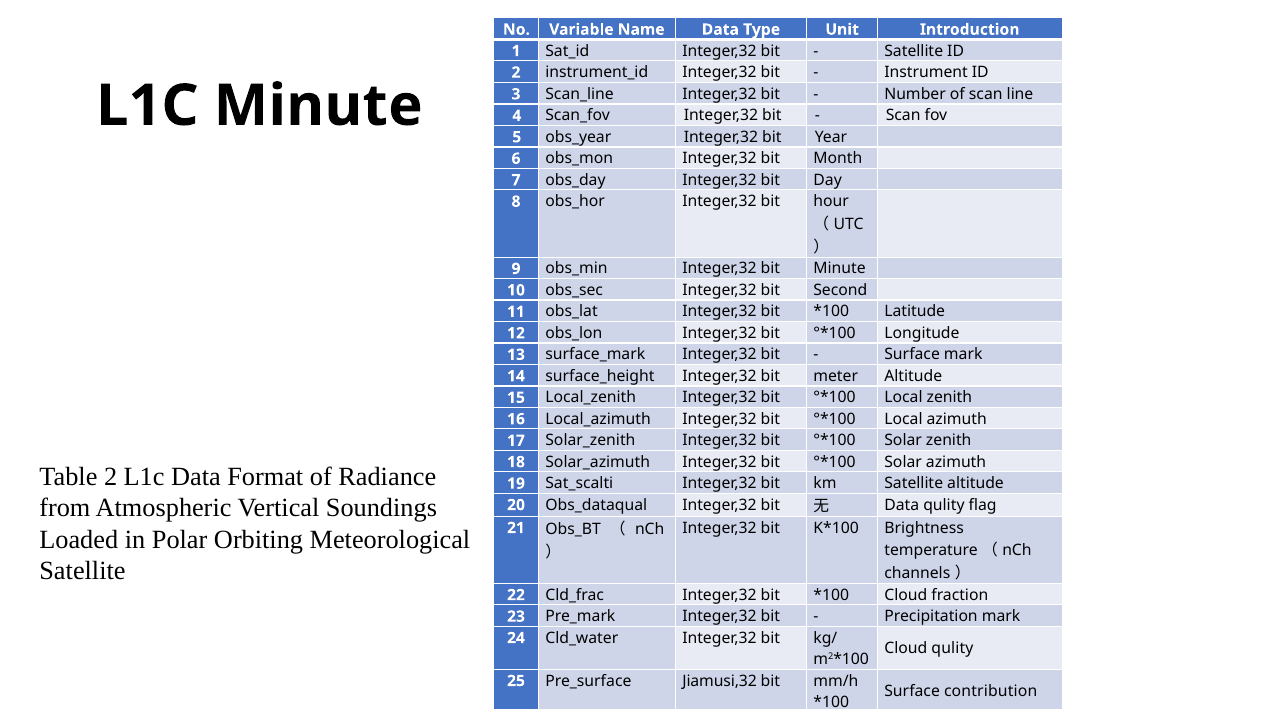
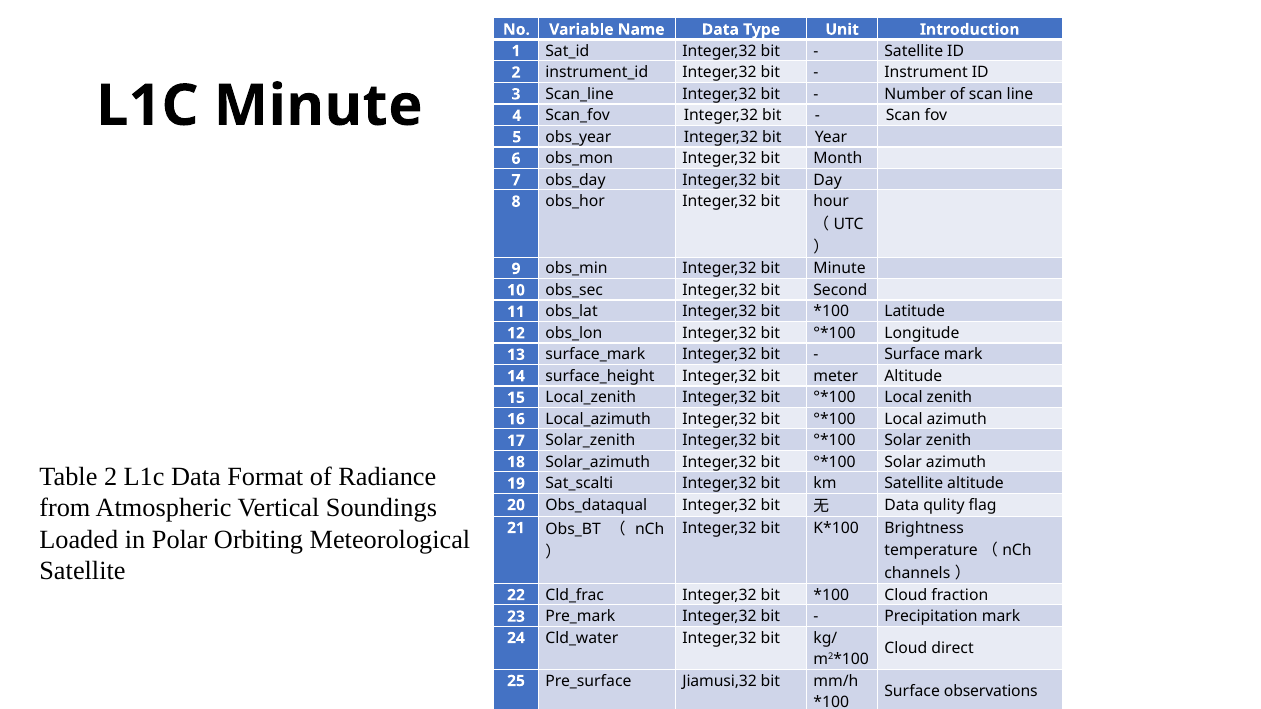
Cloud qulity: qulity -> direct (953, 649)
contribution: contribution -> observations (991, 692)
